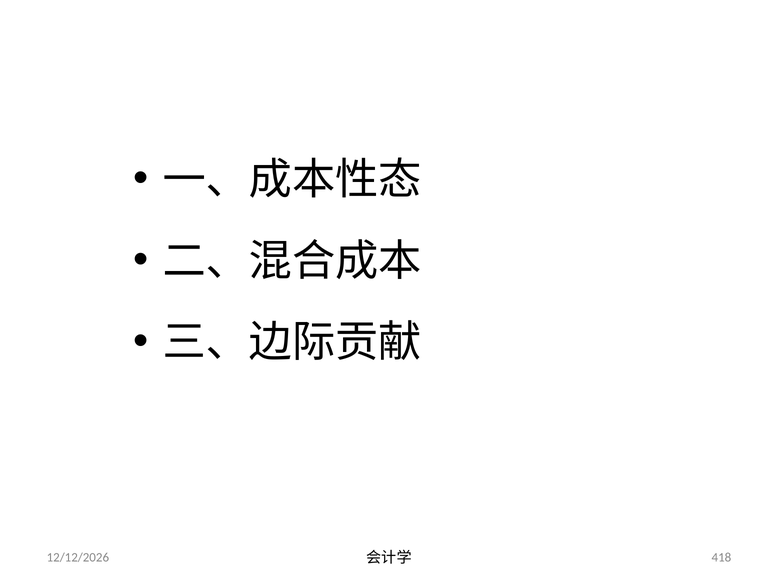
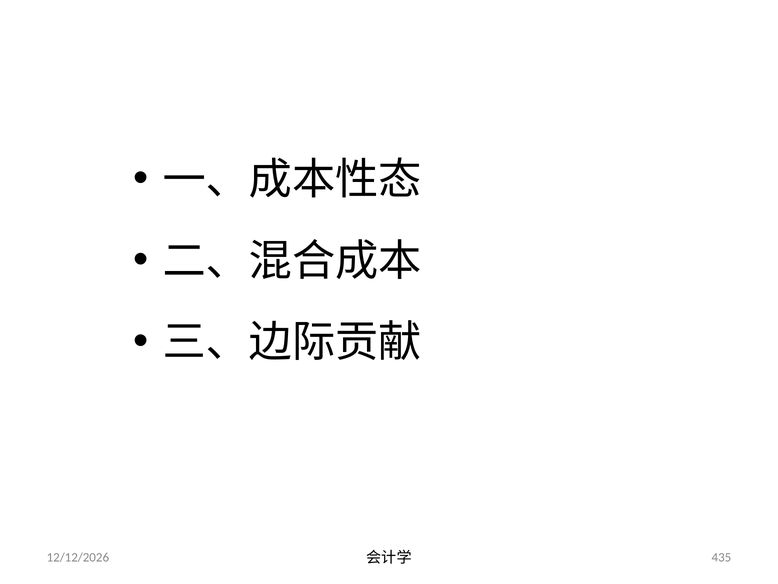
418: 418 -> 435 (721, 557)
